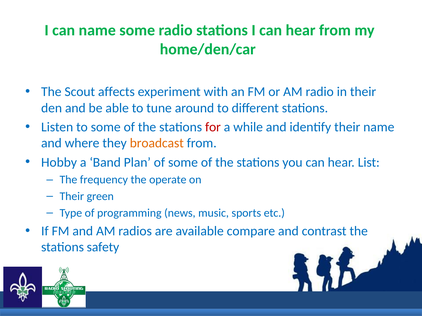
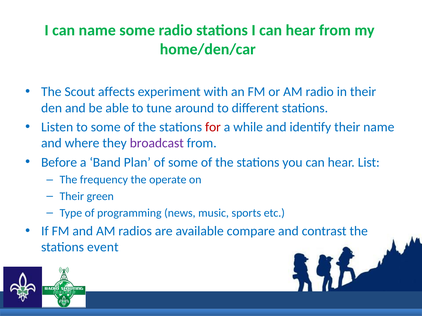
broadcast colour: orange -> purple (157, 143)
Hobby: Hobby -> Before (59, 162)
safety: safety -> event (103, 248)
